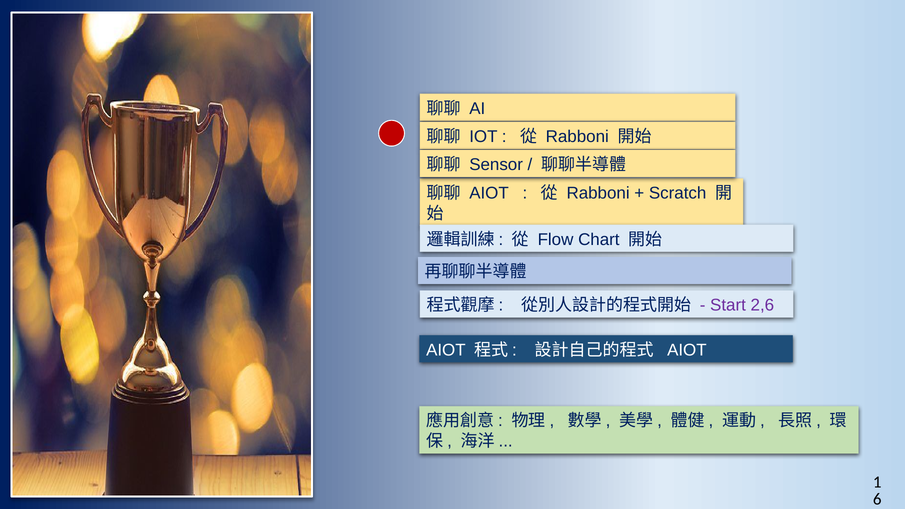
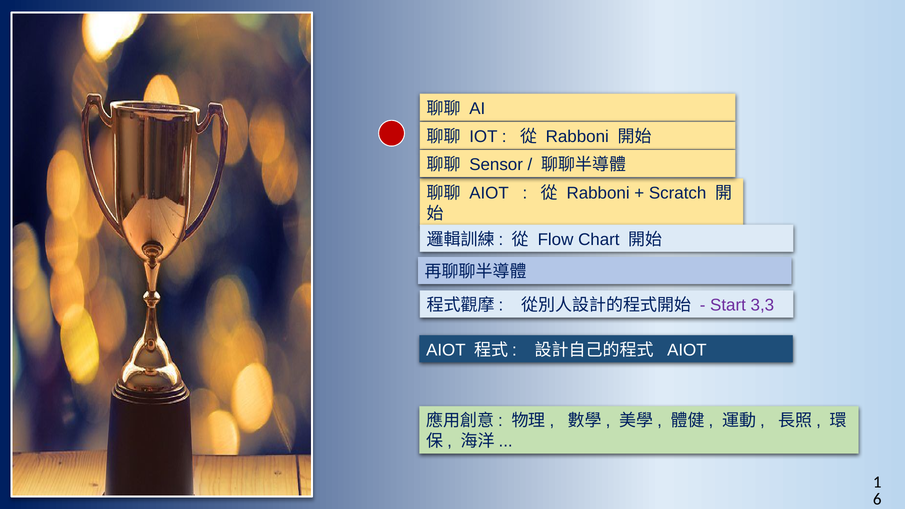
2,6: 2,6 -> 3,3 (762, 305)
